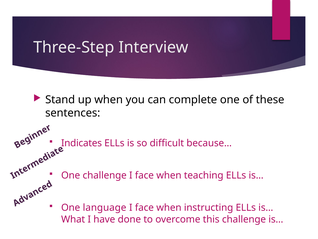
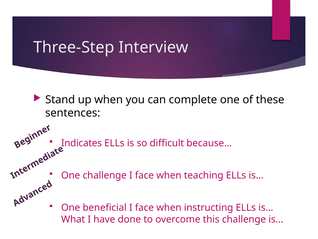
language: language -> beneficial (105, 207)
